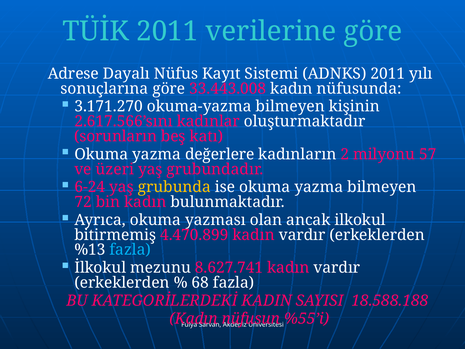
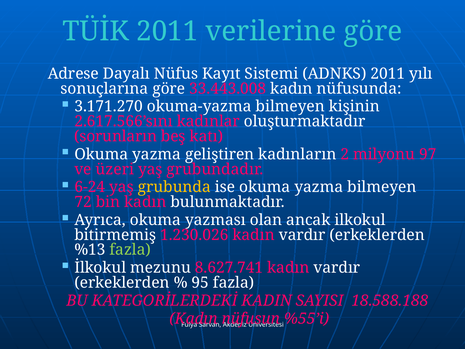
değerlere: değerlere -> geliştiren (220, 154)
57: 57 -> 97 (428, 154)
4.470.899: 4.470.899 -> 1.230.026 (194, 235)
fazla colour: light blue -> light green (130, 250)
68: 68 -> 95 (200, 283)
